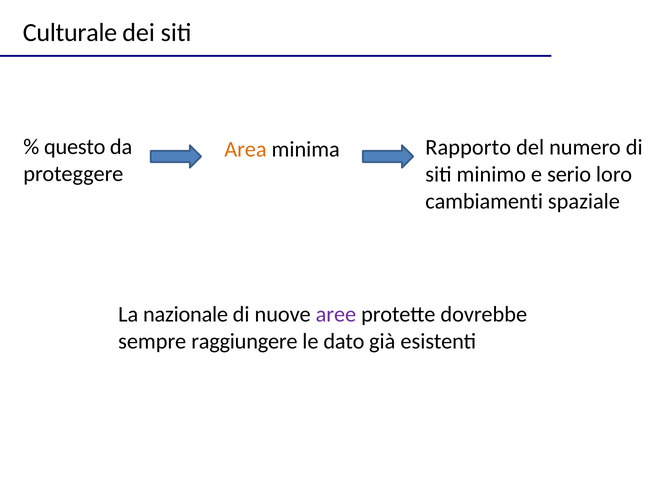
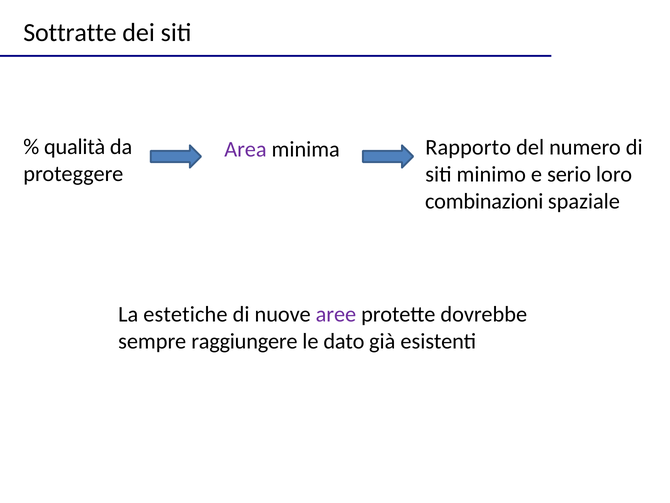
Culturale: Culturale -> Sottratte (70, 33)
questo: questo -> qualità (75, 147)
Area colour: orange -> purple (245, 149)
cambiamenti: cambiamenti -> combinazioni (484, 201)
nazionale: nazionale -> estetiche (185, 314)
